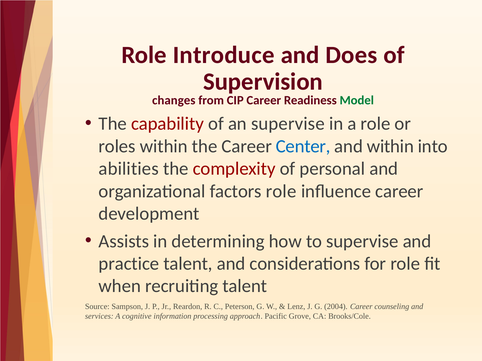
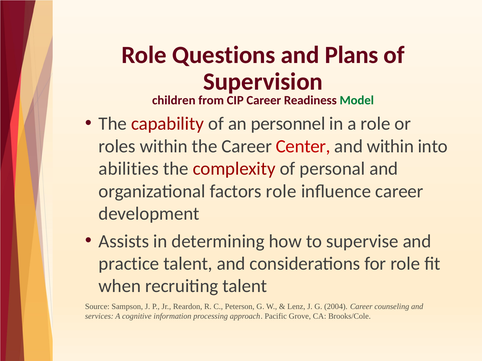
Introduce: Introduce -> Questions (224, 55)
Does: Does -> Plans (352, 55)
changes: changes -> children (174, 101)
an supervise: supervise -> personnel (288, 124)
Center colour: blue -> red (303, 146)
